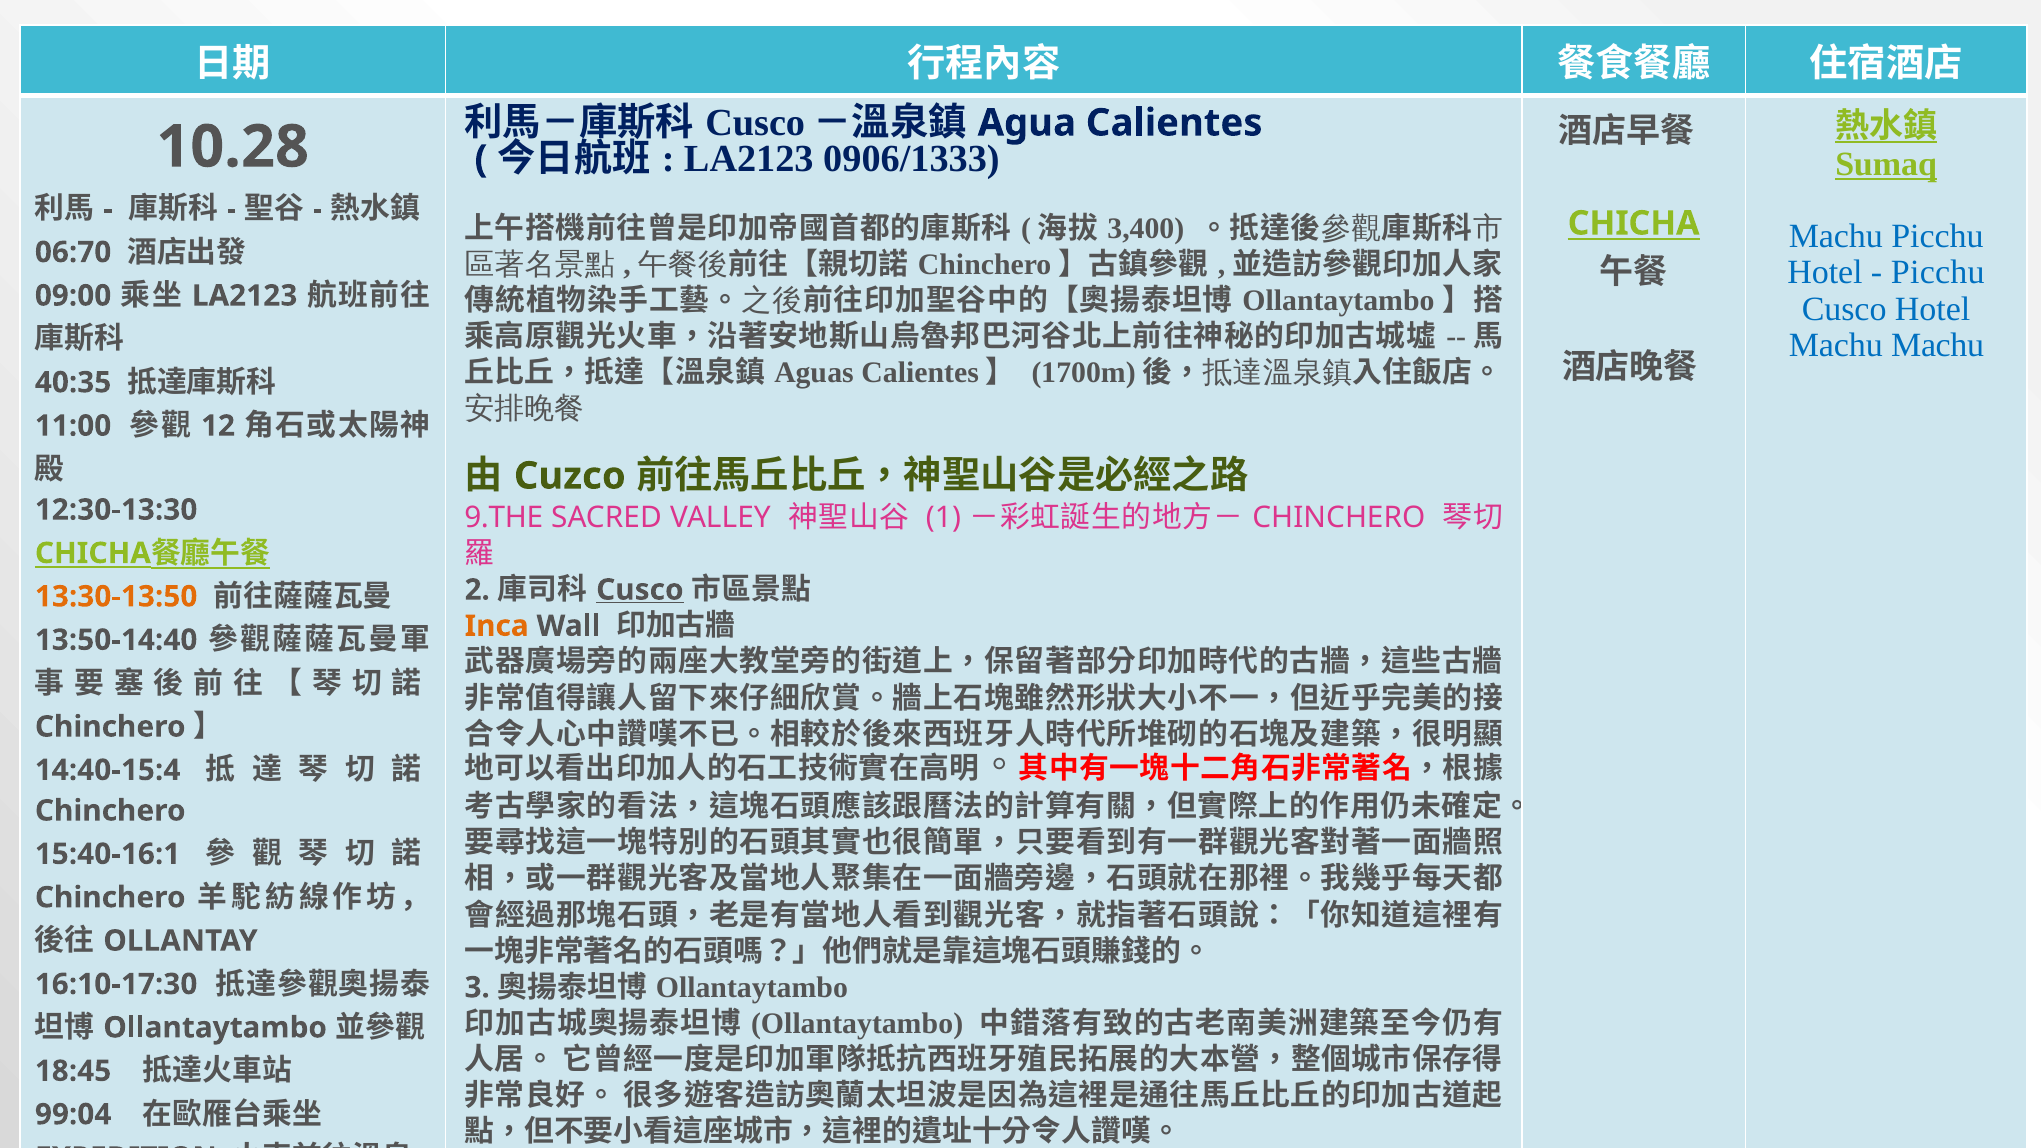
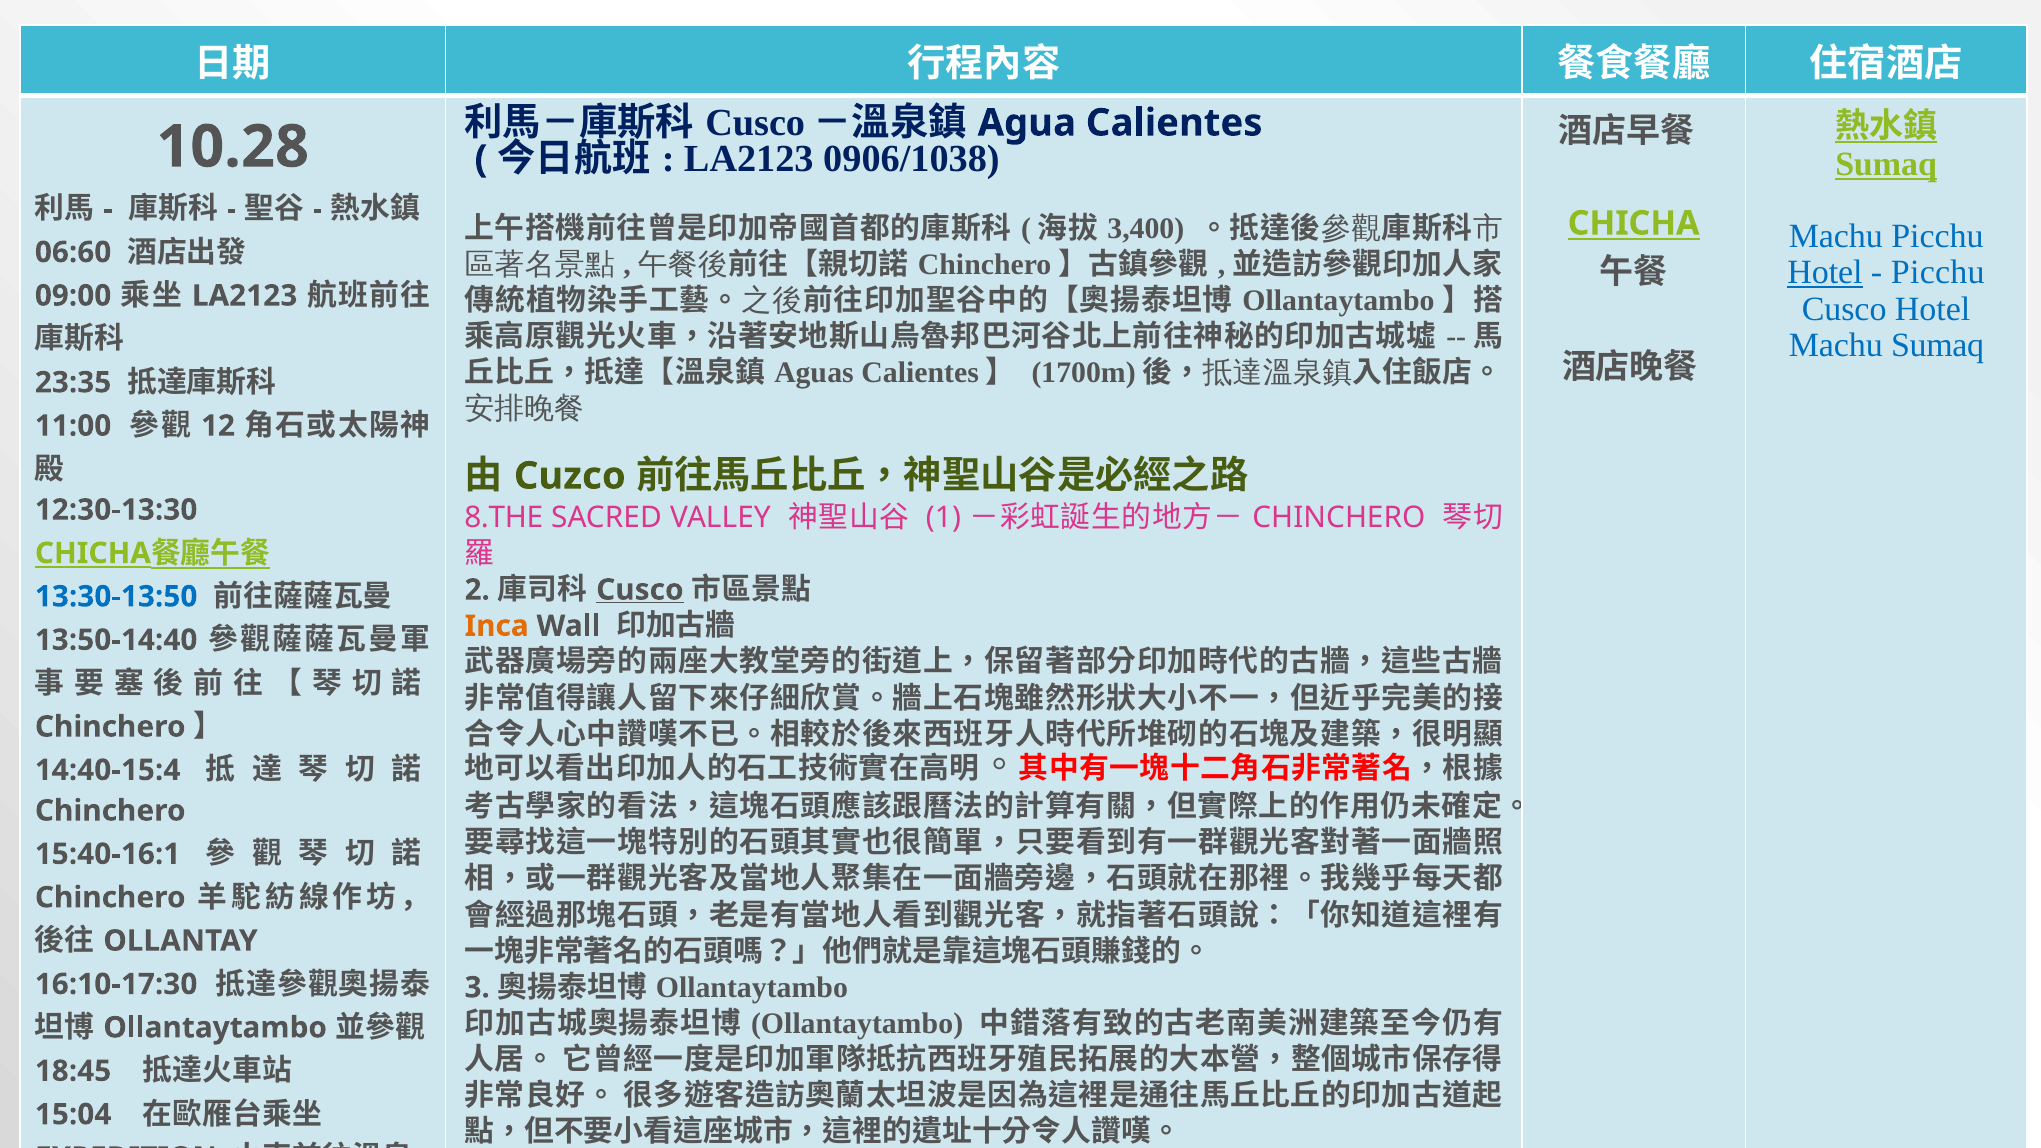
0906/1333: 0906/1333 -> 0906/1038 (911, 159)
06:70: 06:70 -> 06:60 (73, 252)
Hotel underline: none -> present (1825, 273)
Machu Machu: Machu -> Sumaq (1938, 345)
40:35: 40:35 -> 23:35 (73, 383)
9.THE: 9.THE -> 8.THE (504, 518)
13:30-13:50 colour: orange -> blue (116, 597)
99:04: 99:04 -> 15:04 (73, 1115)
